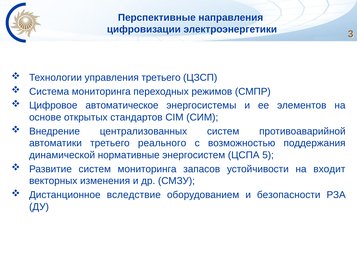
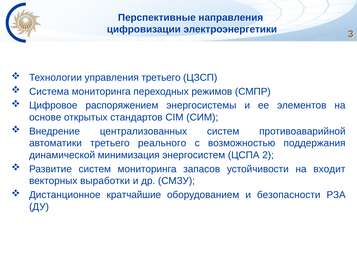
автоматическое: автоматическое -> распоряжением (122, 105)
нормативные: нормативные -> минимизация (129, 155)
5: 5 -> 2 (268, 155)
изменения: изменения -> выработки (105, 181)
вследствие: вследствие -> кратчайшие (134, 195)
